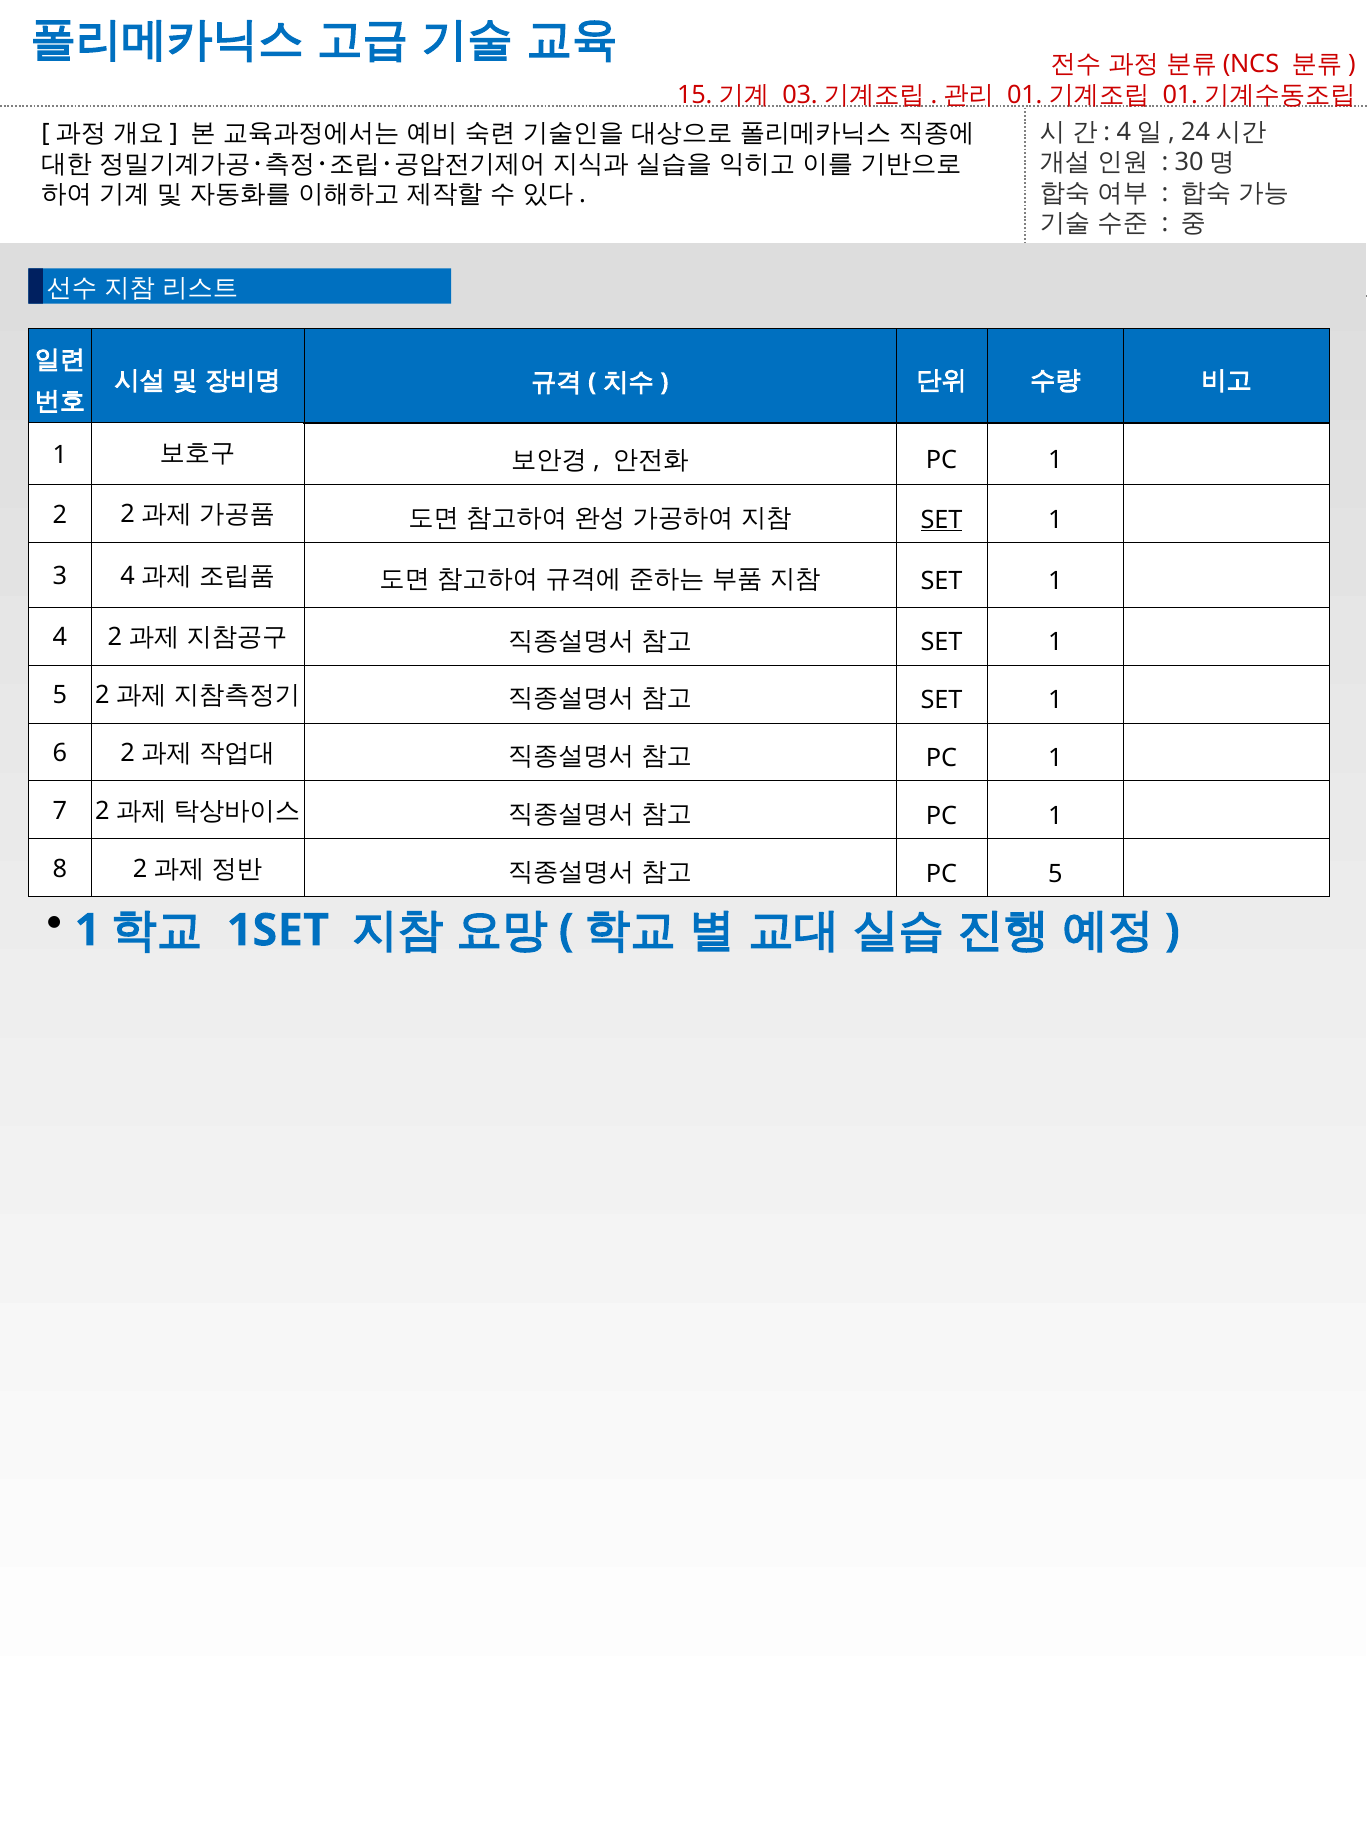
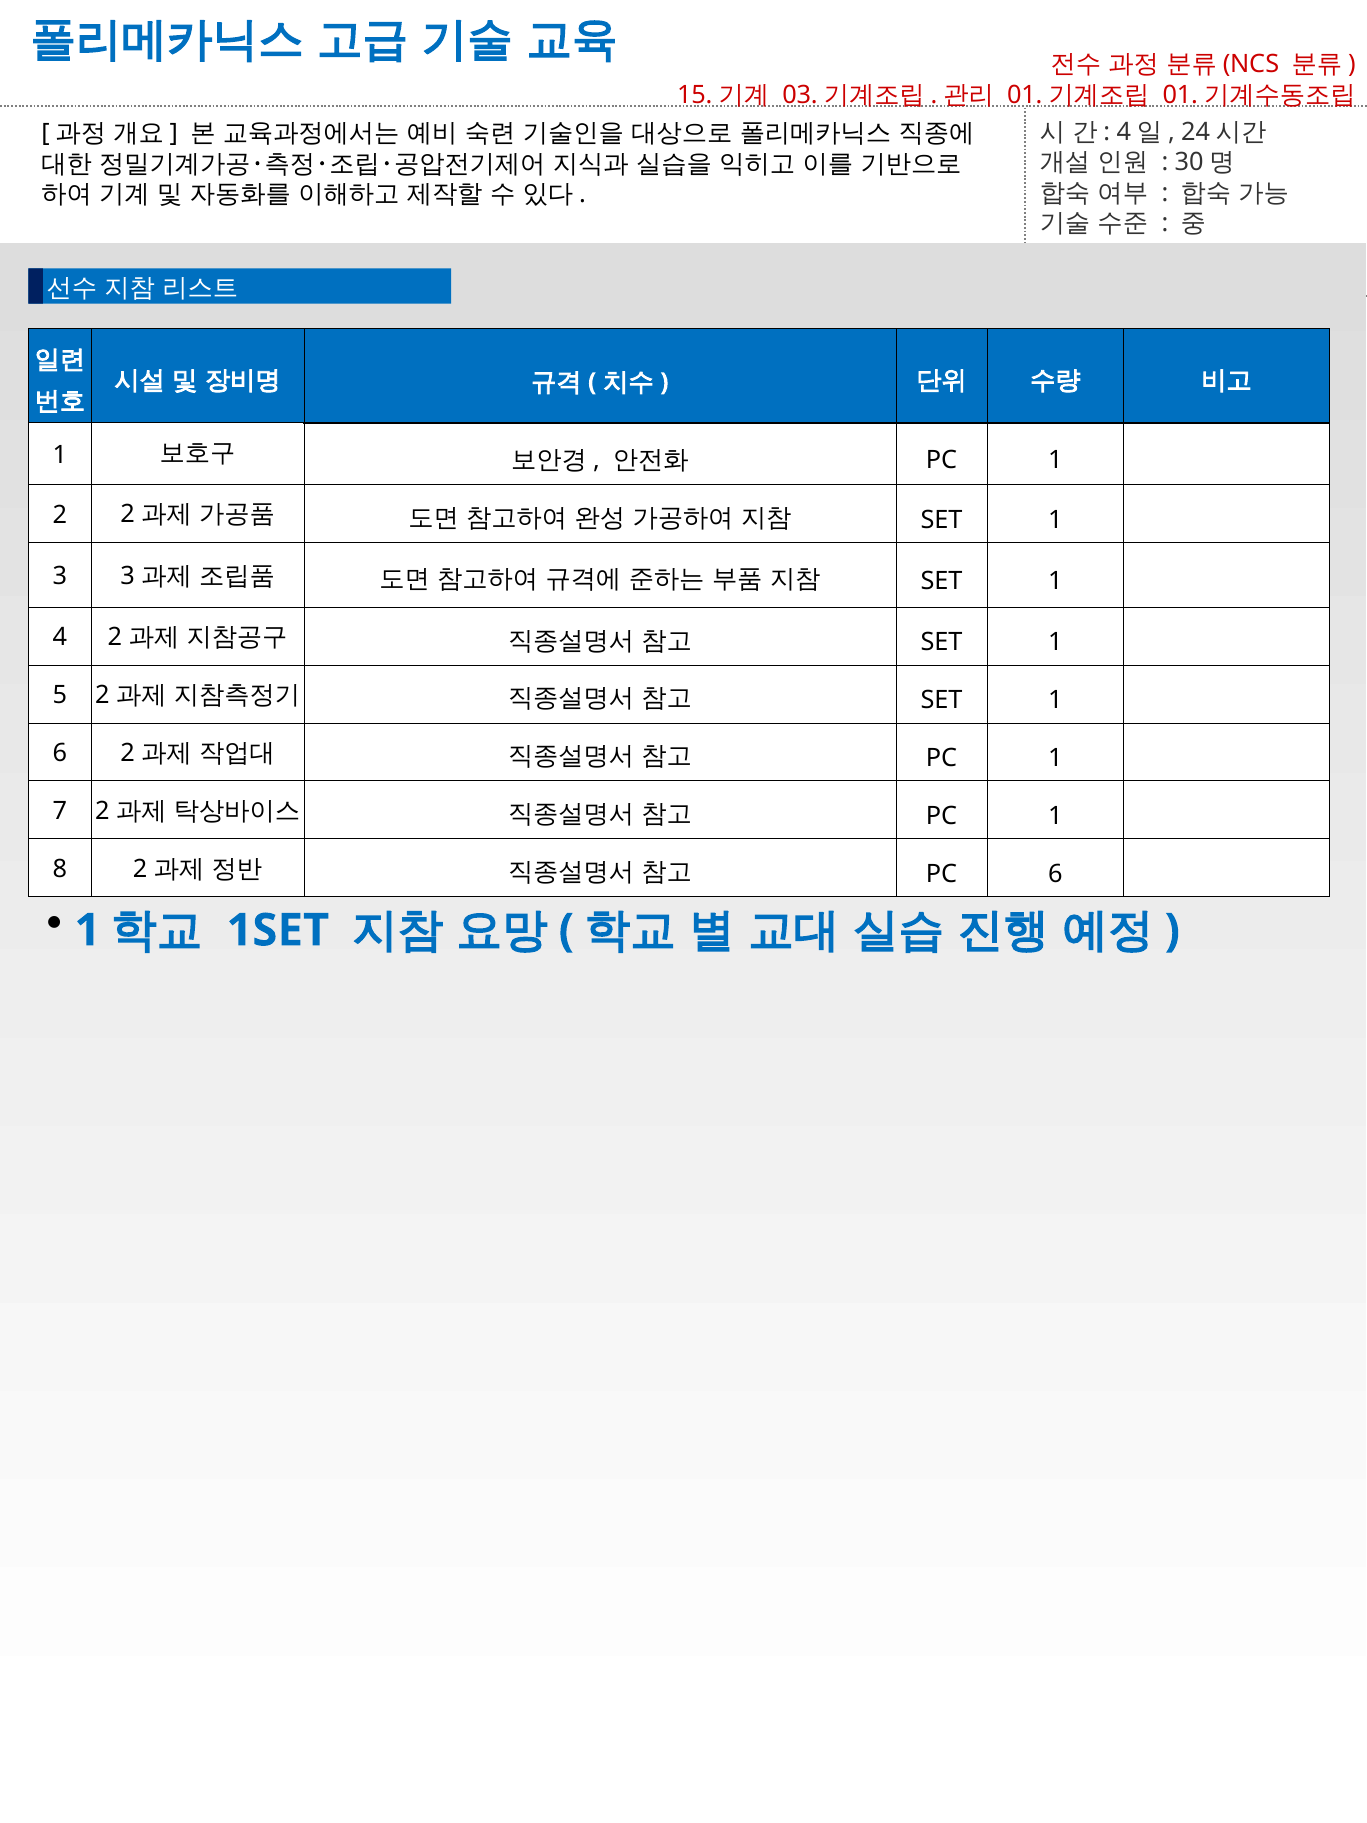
SET underline: present -> none (942, 520)
3 4: 4 -> 3 (128, 576)
PC 5: 5 -> 6 (1055, 874)
